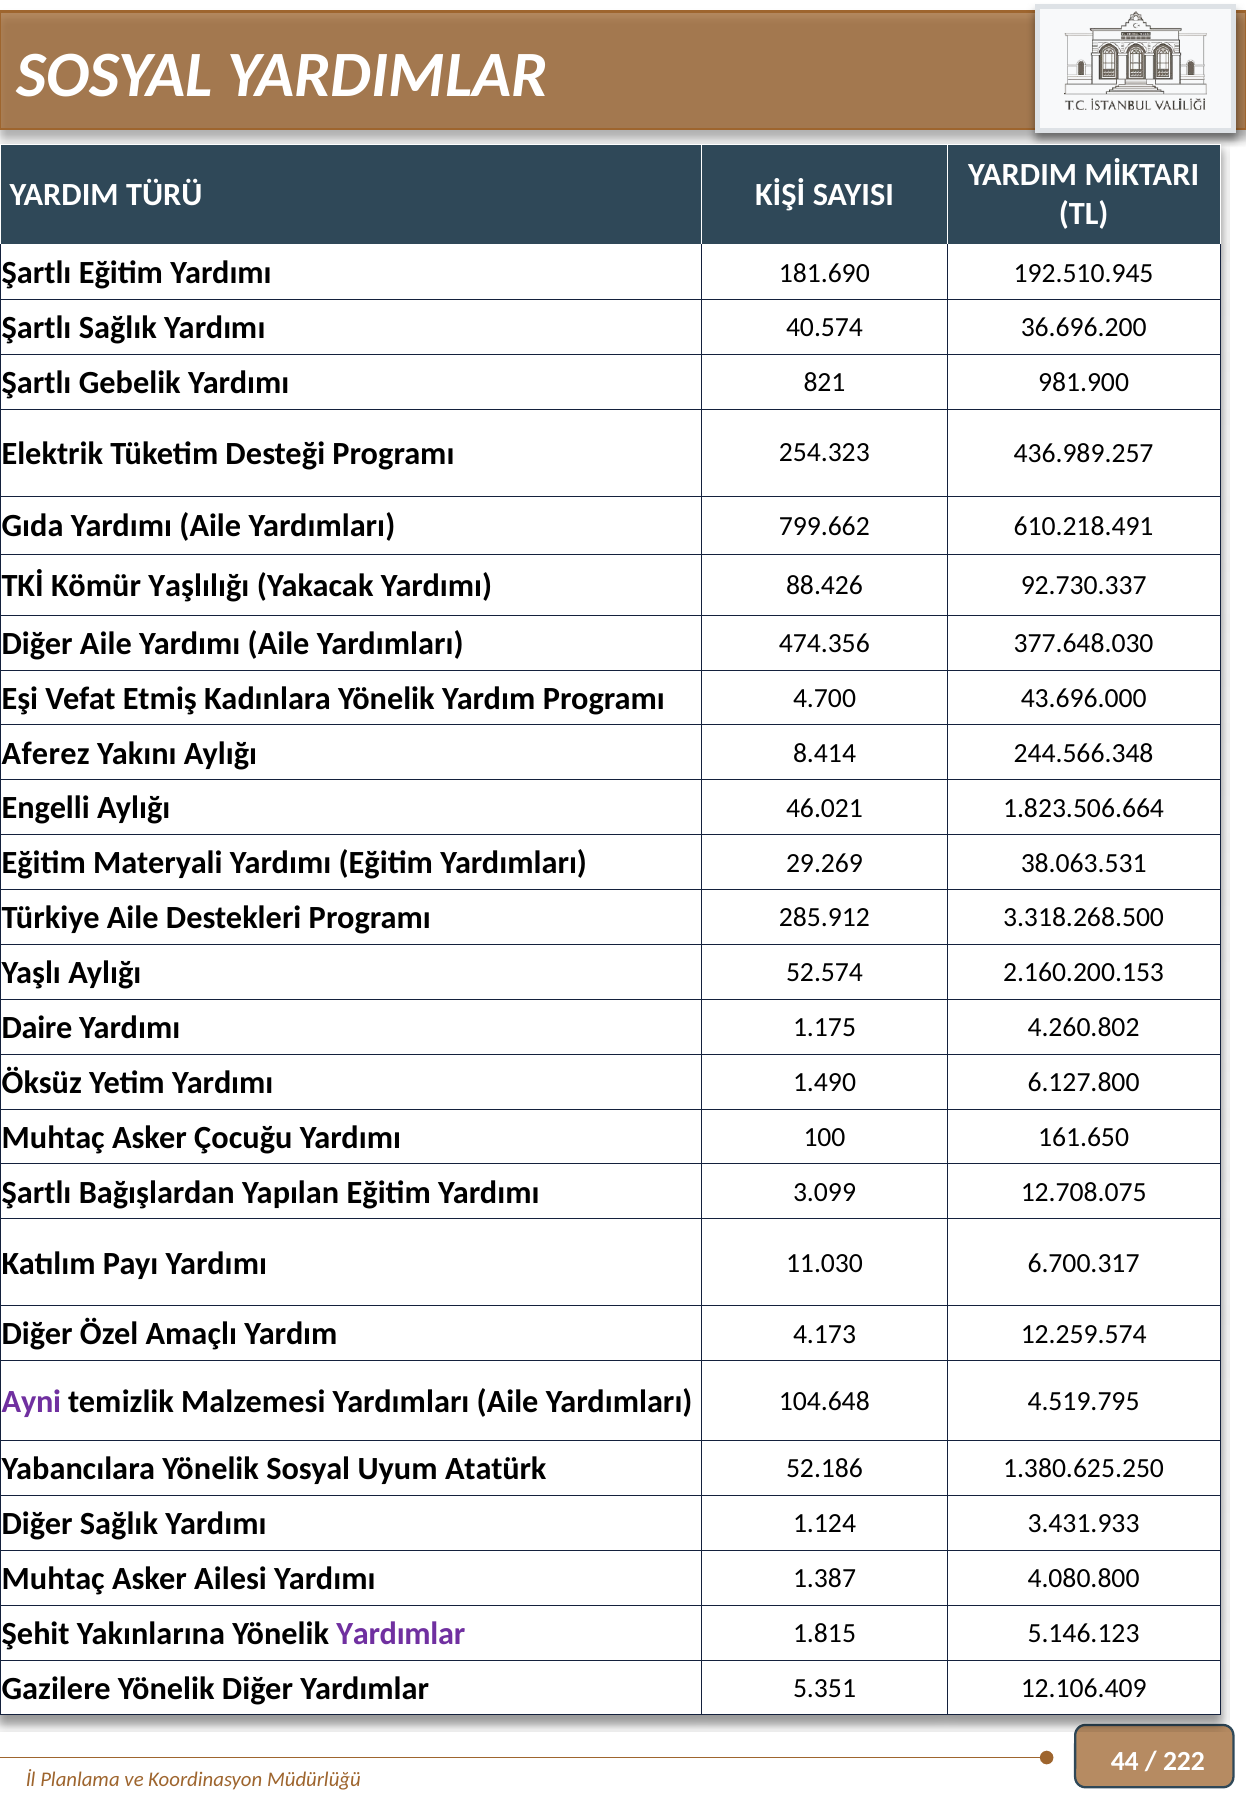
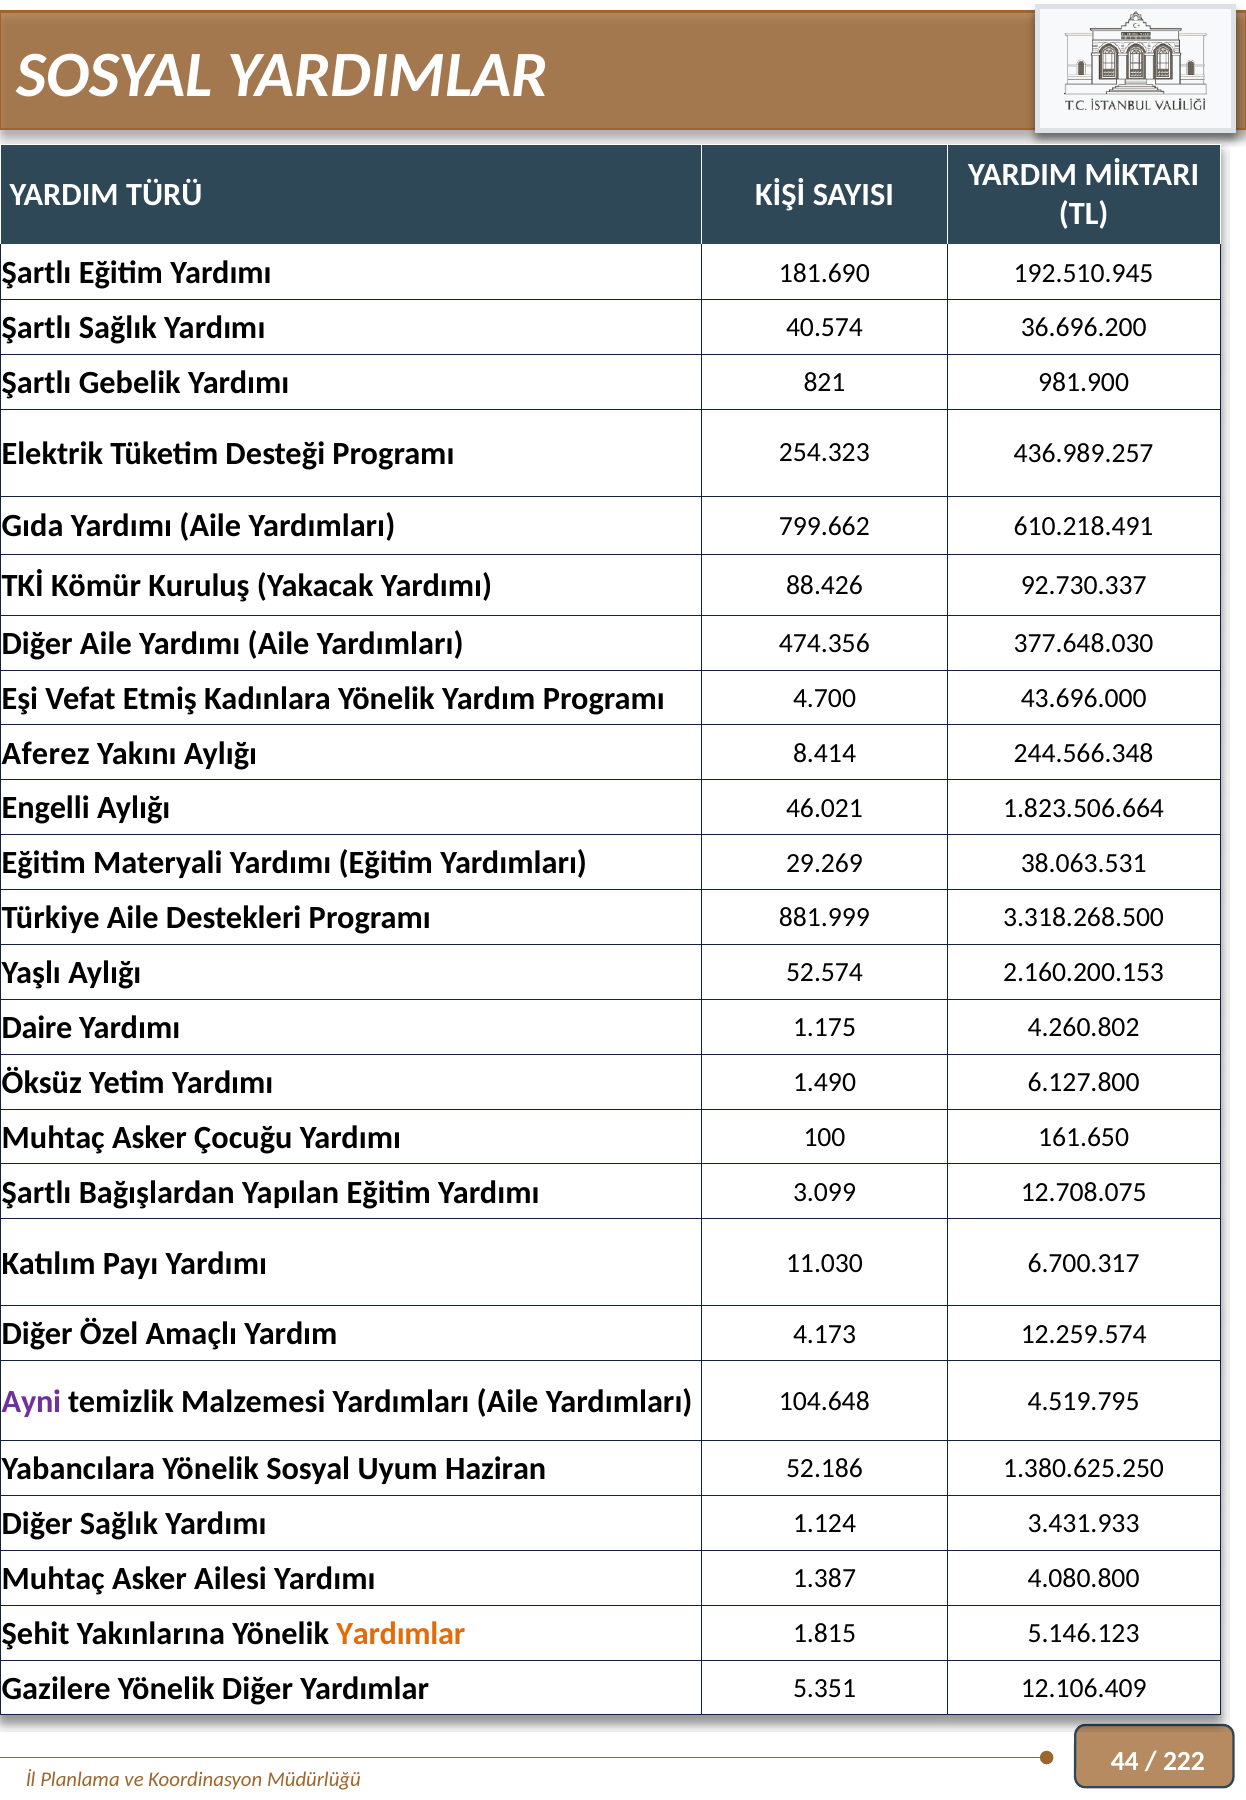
Yaşlılığı: Yaşlılığı -> Kuruluş (199, 586)
285.912: 285.912 -> 881.999 (824, 918)
Atatürk: Atatürk -> Haziran (496, 1469)
Yardımlar colour: purple -> orange (401, 1633)
